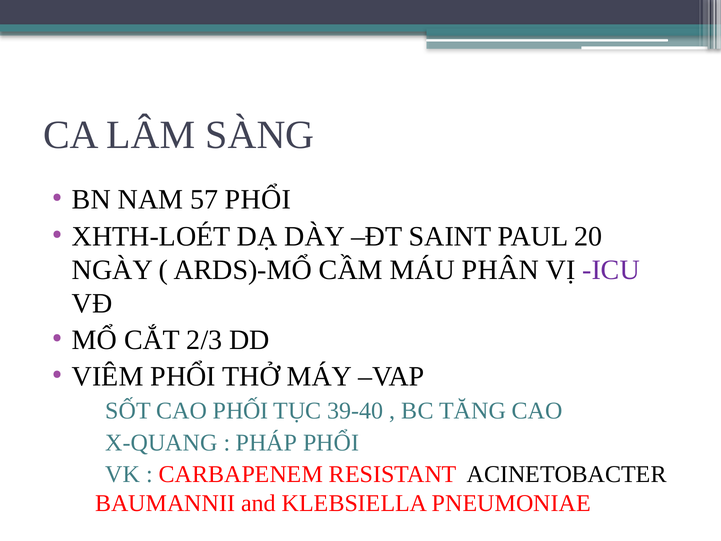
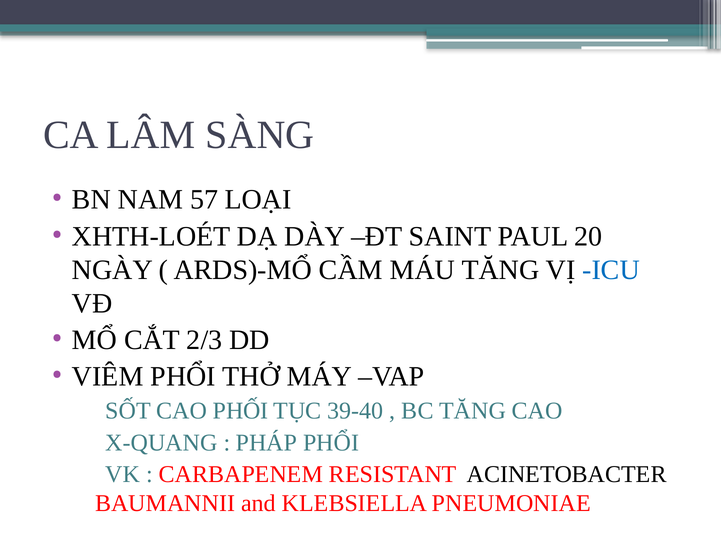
57 PHỔI: PHỔI -> LOẠI (258, 200)
MÁU PHÂN: PHÂN -> TĂNG (500, 270)
ICU colour: purple -> blue (611, 270)
